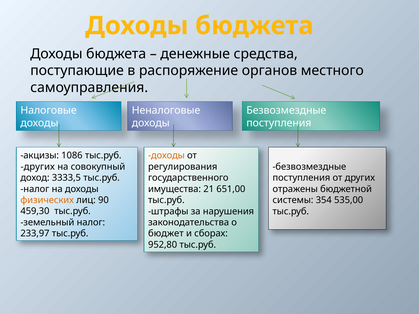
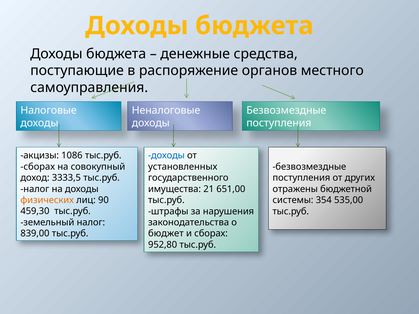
доходы colour: orange -> blue (166, 156)
других: других -> сборах (38, 167)
регулирования: регулирования -> установленных (183, 167)
233,97: 233,97 -> 839,00 (35, 234)
